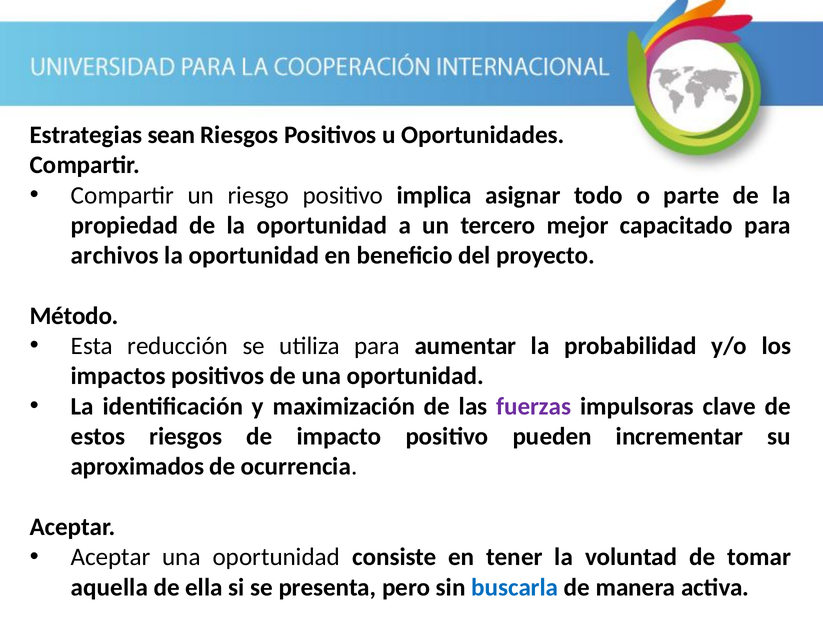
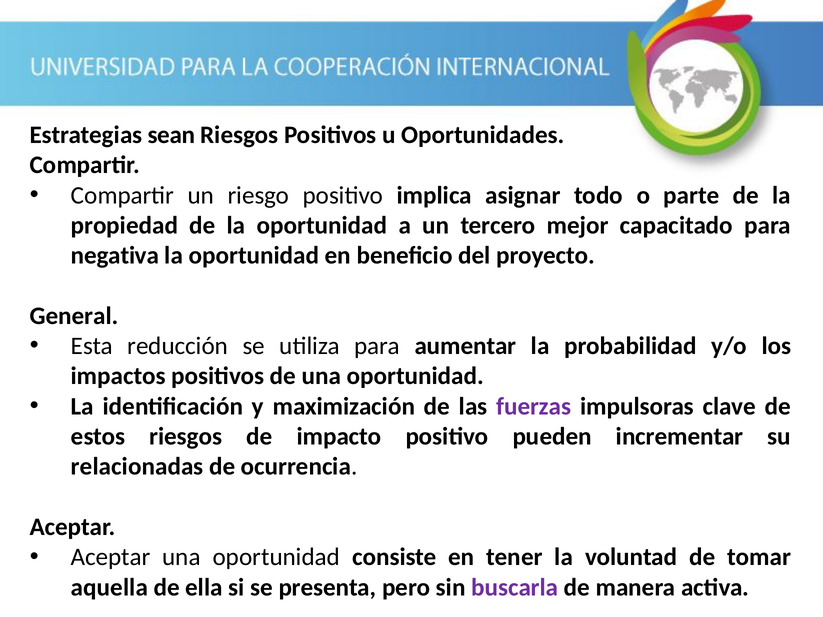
archivos: archivos -> negativa (115, 256)
Método: Método -> General (74, 316)
aproximados: aproximados -> relacionadas (137, 467)
buscarla colour: blue -> purple (515, 588)
